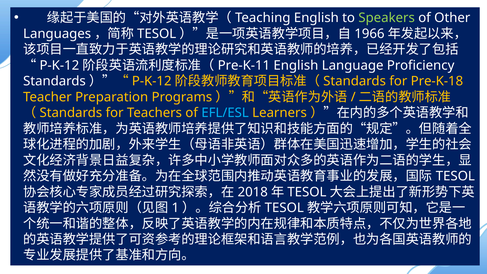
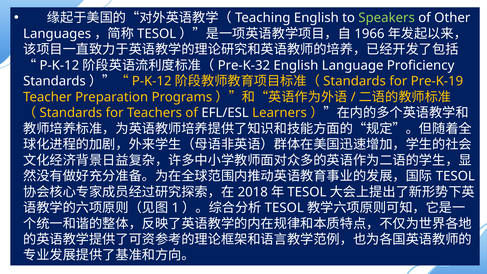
Pre-K-11: Pre-K-11 -> Pre-K-32 (244, 65)
Pre-K-18: Pre-K-18 -> Pre-K-19 (437, 81)
EFL/ESL colour: light blue -> white (225, 113)
